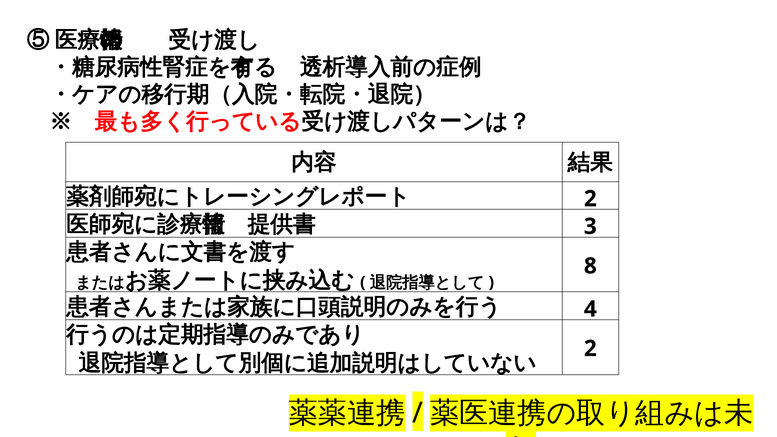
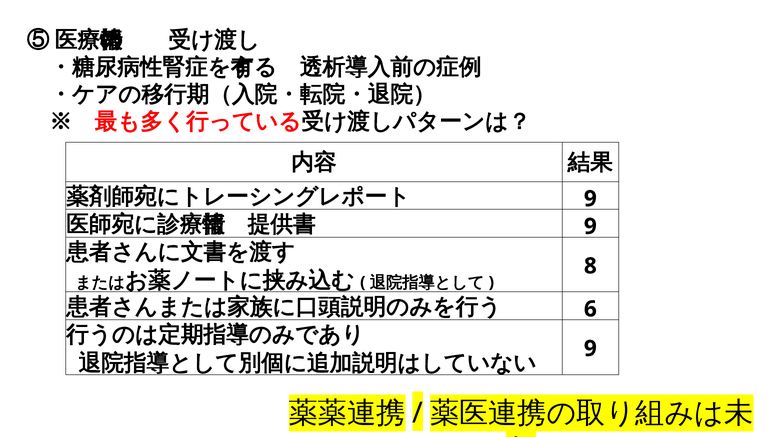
2: 2 -> 9 (590, 199)
3: 3 -> 9 (590, 226)
4: 4 -> 6 (590, 309)
2: 2 -> 9 (590, 349)
